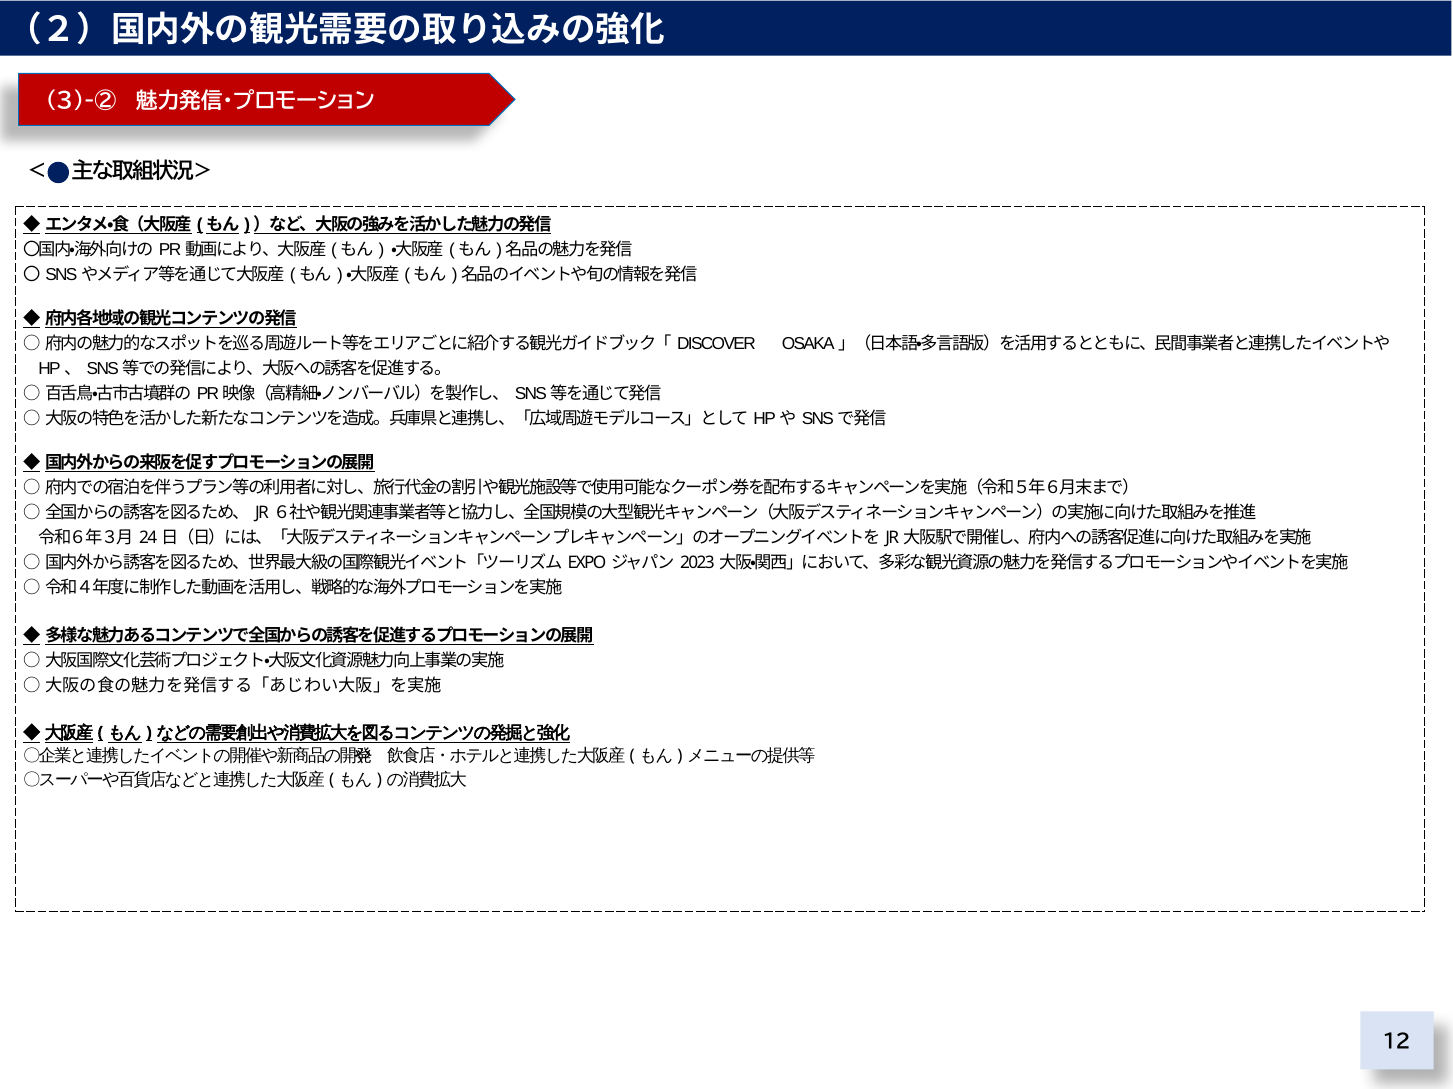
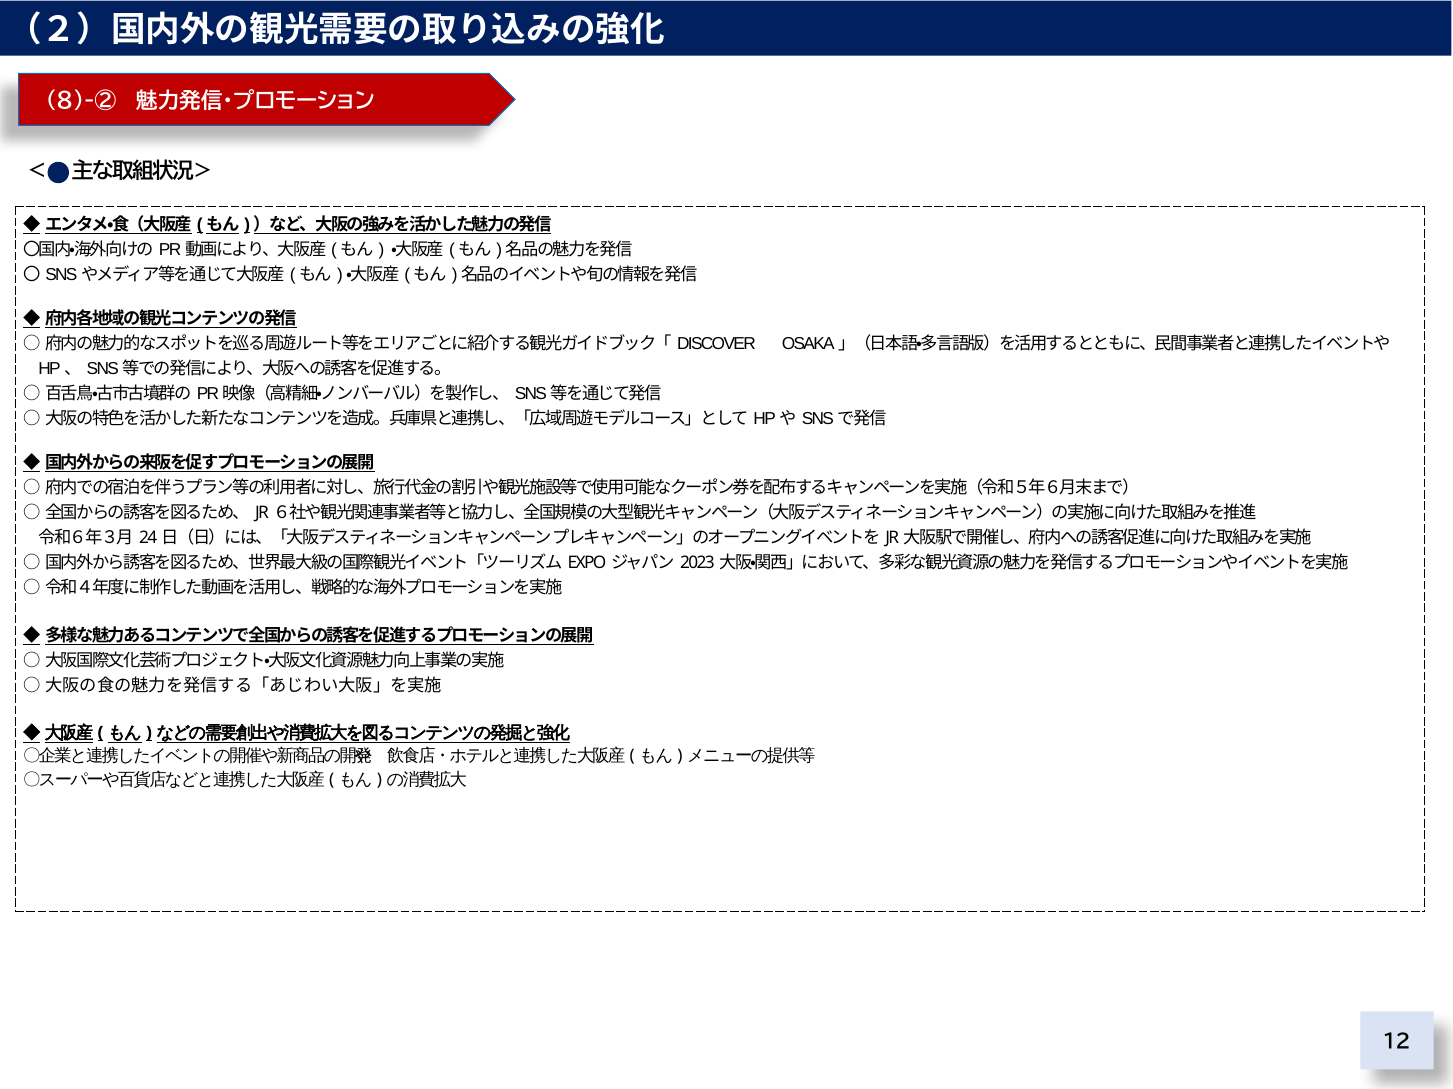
3)-②: 3)-② -> 8)-② (81, 101)
